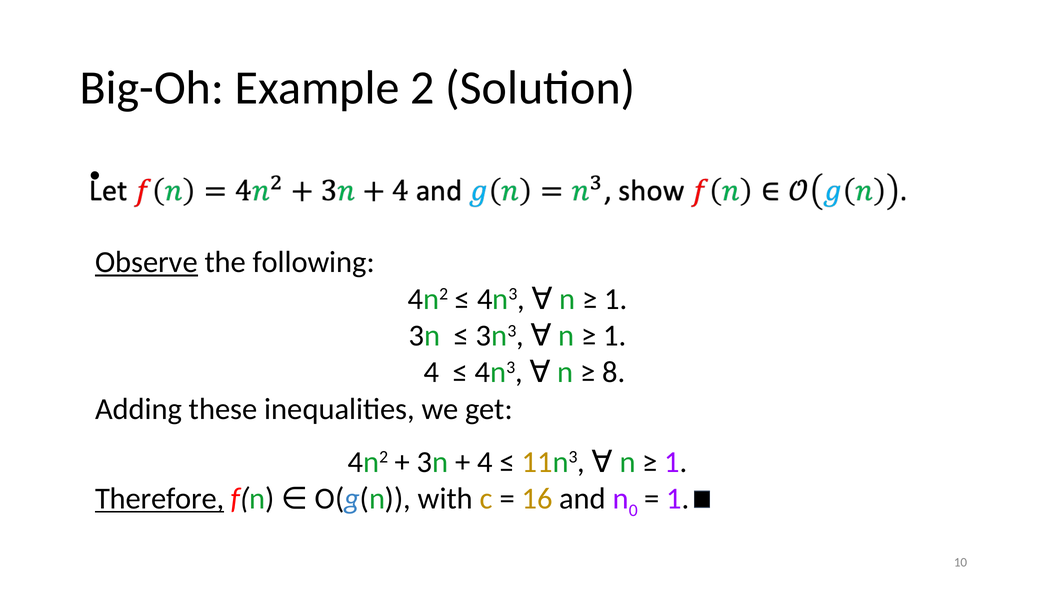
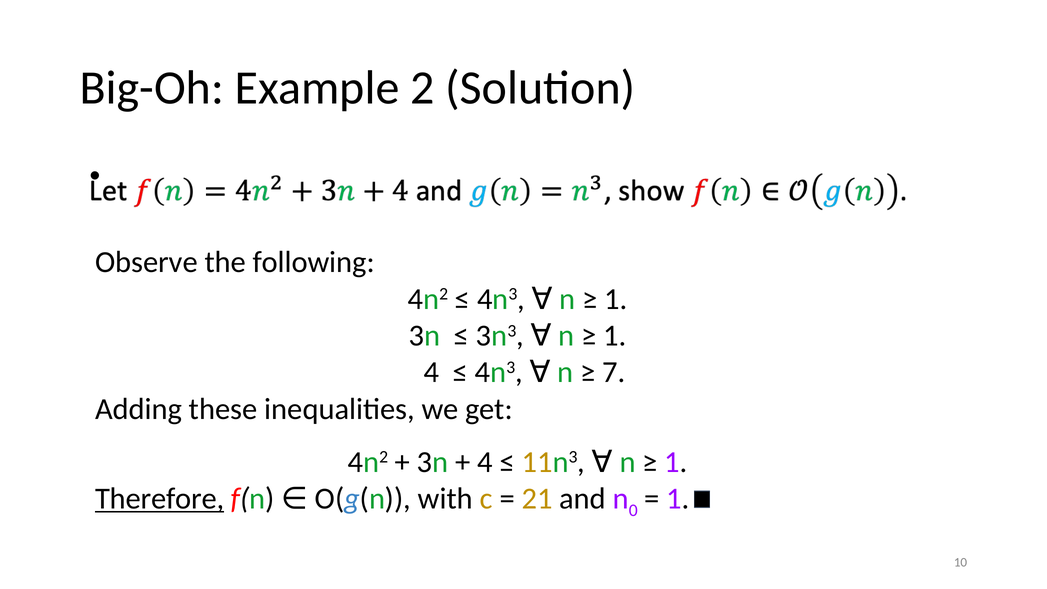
Observe underline: present -> none (147, 262)
8: 8 -> 7 (614, 372)
16: 16 -> 21 (537, 499)
